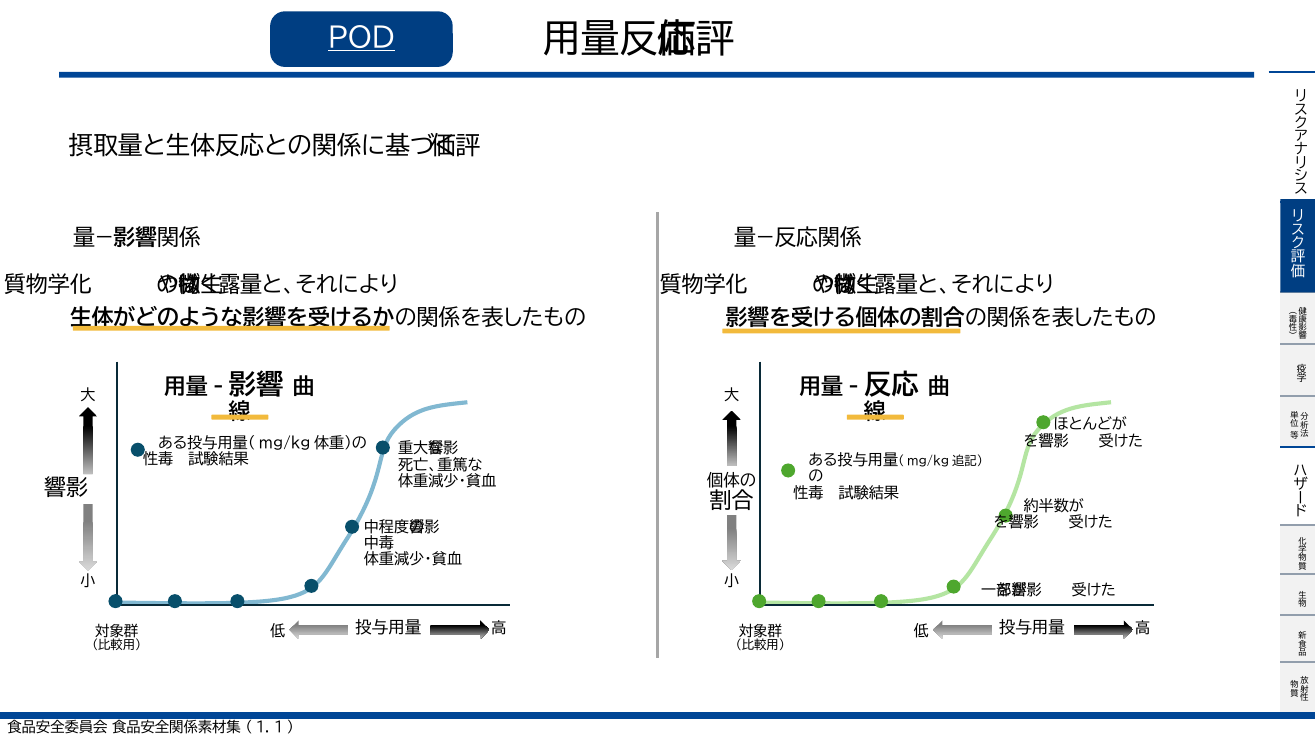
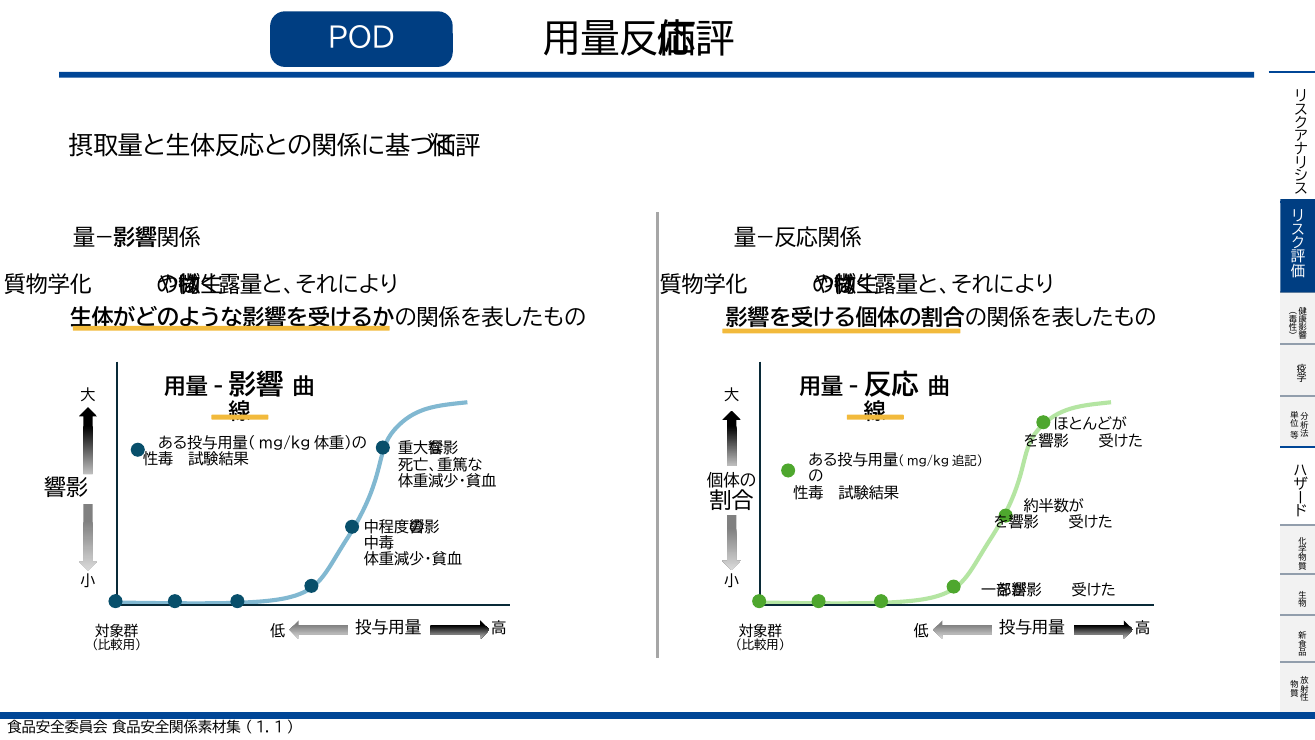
POD underline: present -> none (361, 39)
